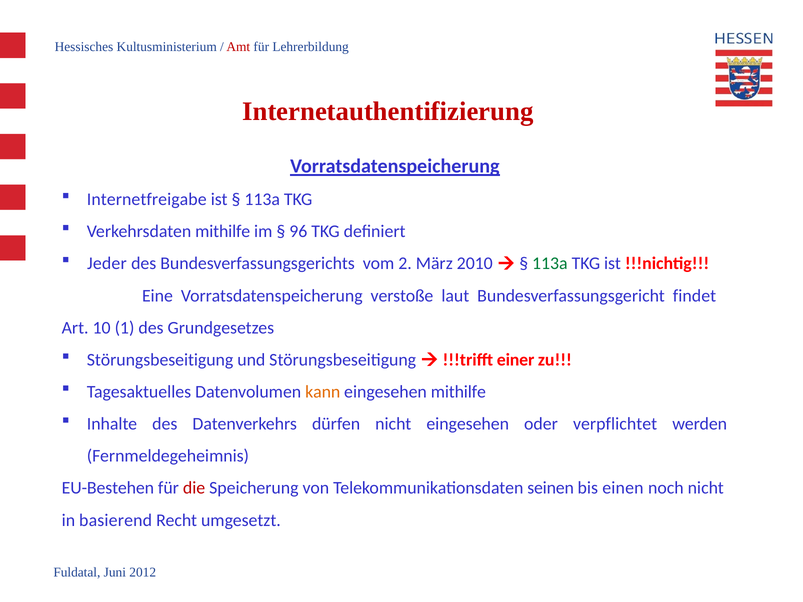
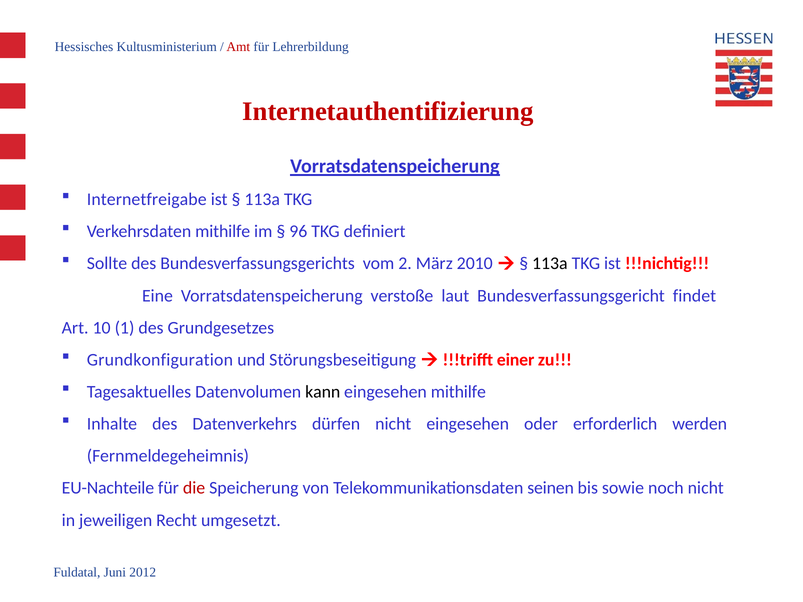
Jeder: Jeder -> Sollte (107, 264)
113a colour: green -> black (550, 264)
Störungsbeseitigung: Störungsbeseitigung -> Grundkonfiguration (160, 360)
kann colour: orange -> black (323, 392)
verpflichtet: verpflichtet -> erforderlich (615, 424)
EU-Bestehen: EU-Bestehen -> EU-Nachteile (108, 488)
einen: einen -> sowie (623, 488)
basierend: basierend -> jeweiligen (116, 520)
